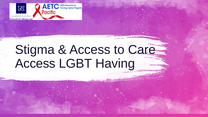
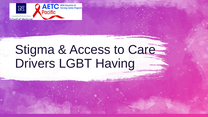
Access: Access -> Drivers (35, 64)
